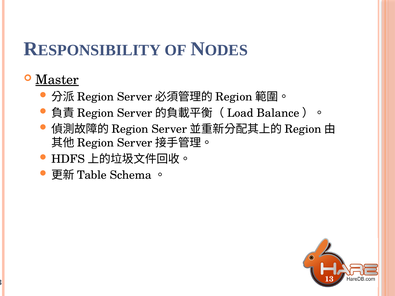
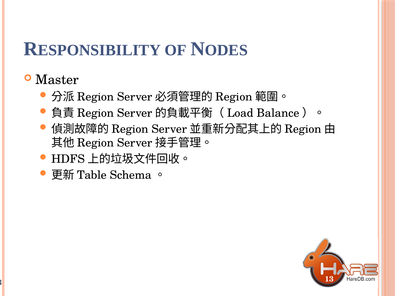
Master underline: present -> none (57, 80)
